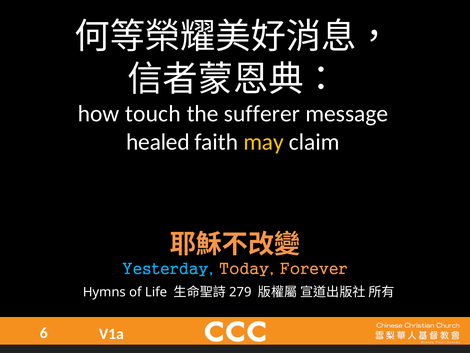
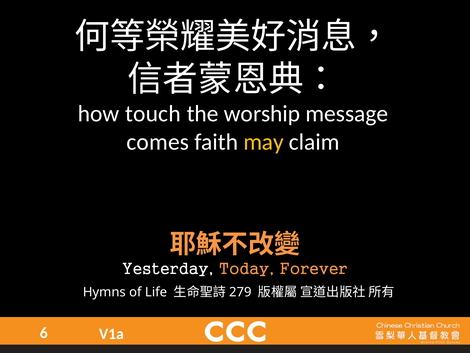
sufferer: sufferer -> worship (262, 114)
healed: healed -> comes (158, 142)
Yesterday colour: light blue -> white (168, 269)
